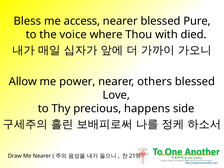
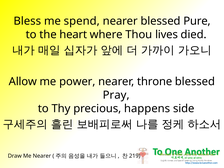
access: access -> spend (82, 21)
voice: voice -> heart (73, 35)
with: with -> lives (167, 35)
others: others -> throne (155, 82)
Love: Love -> Pray (116, 95)
